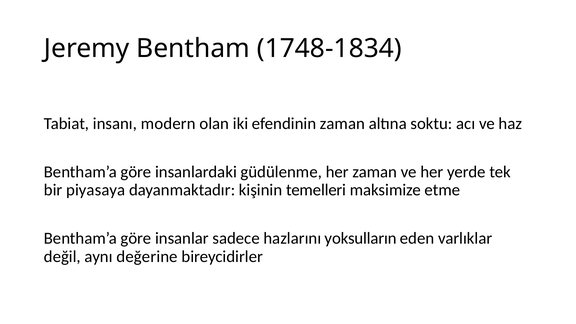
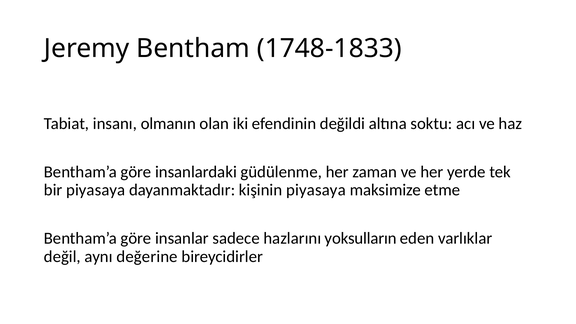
1748-1834: 1748-1834 -> 1748-1833 (329, 48)
modern: modern -> olmanın (168, 124)
efendinin zaman: zaman -> değildi (342, 124)
kişinin temelleri: temelleri -> piyasaya (316, 190)
